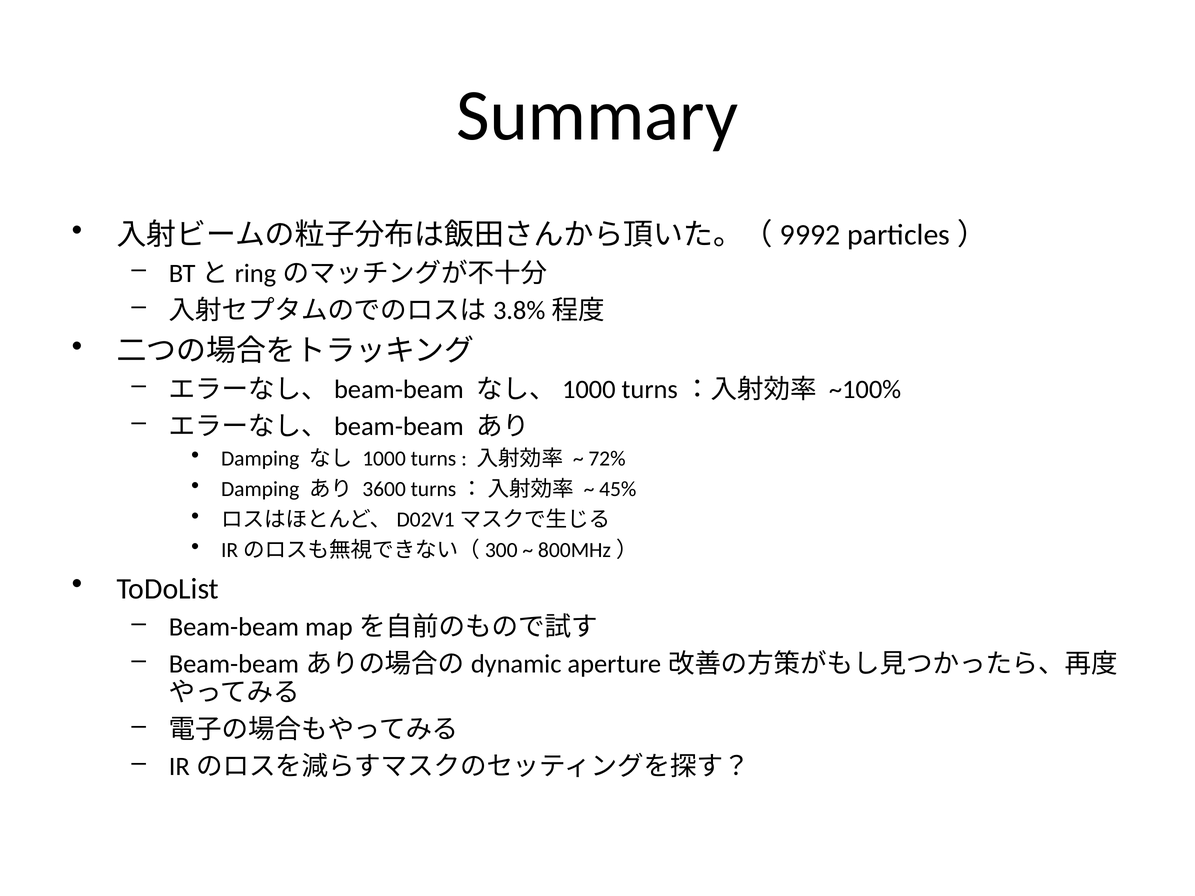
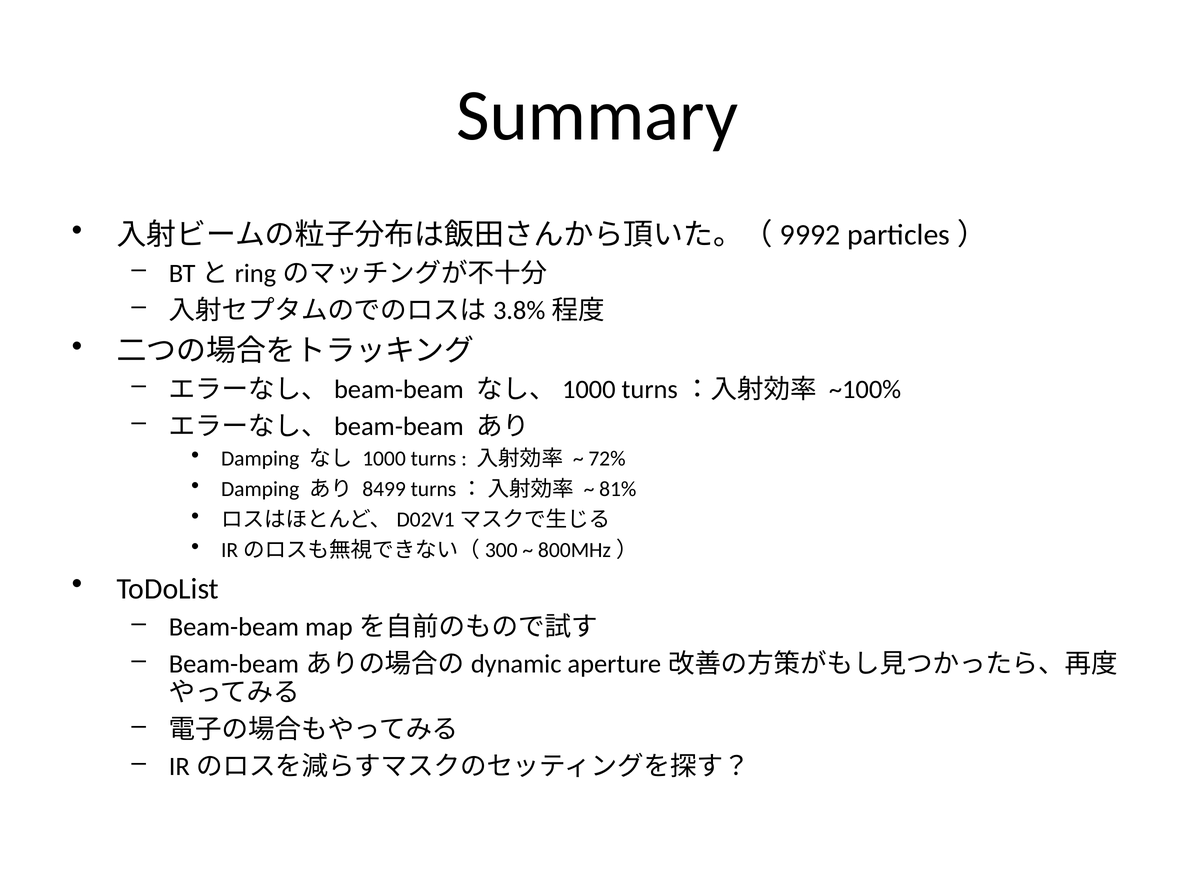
3600: 3600 -> 8499 (384, 489)
45%: 45% -> 81% (618, 489)
